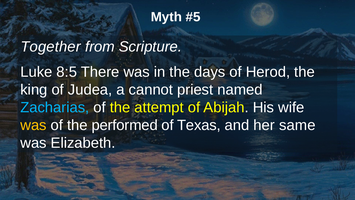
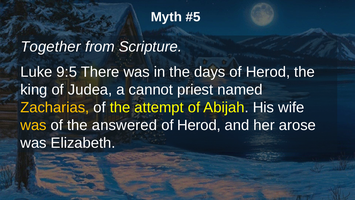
8:5: 8:5 -> 9:5 (67, 72)
Zacharias colour: light blue -> yellow (55, 107)
performed: performed -> answered (124, 125)
Texas: Texas -> Herod (199, 125)
same: same -> arose (297, 125)
